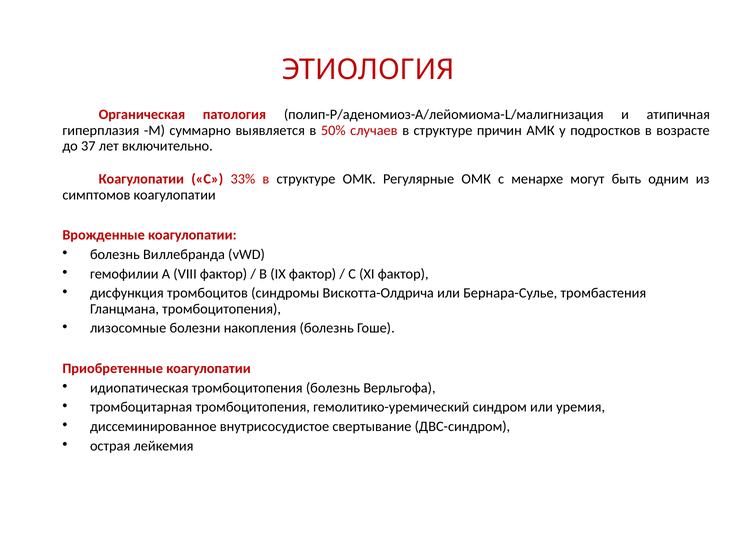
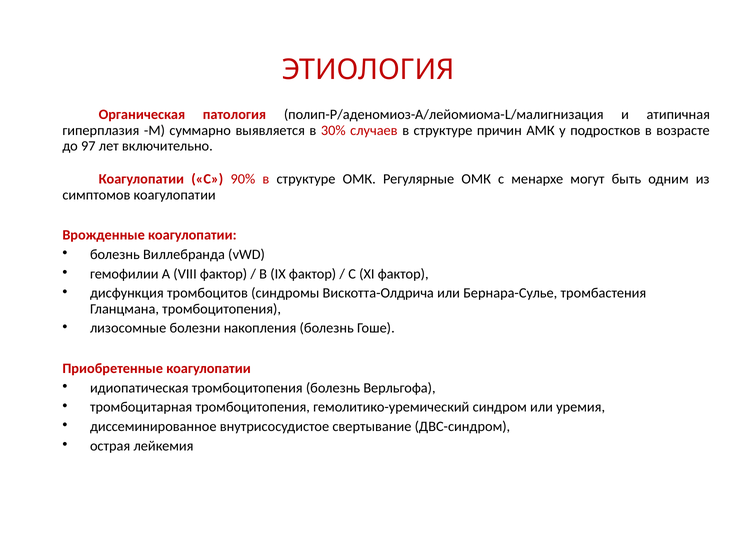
50%: 50% -> 30% (333, 130)
37: 37 -> 97 (88, 146)
33%: 33% -> 90% (243, 179)
